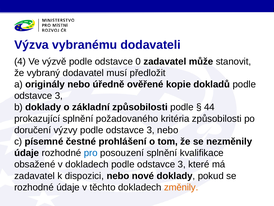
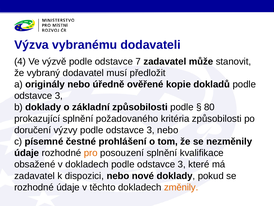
0: 0 -> 7 (138, 61)
44: 44 -> 80 (209, 107)
pro colour: blue -> orange (91, 153)
